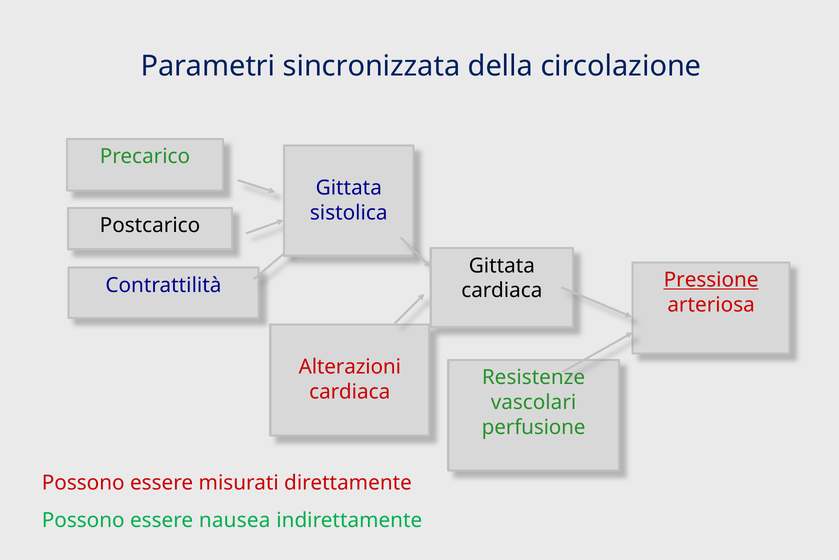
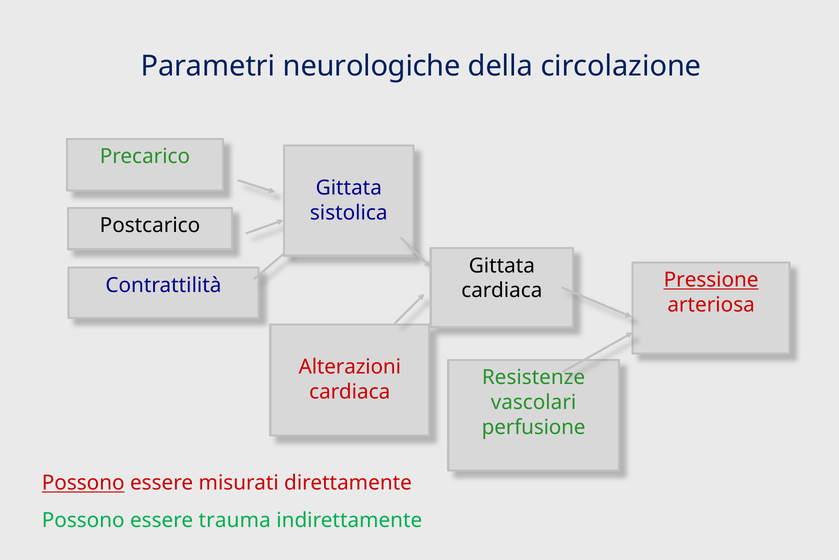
sincronizzata: sincronizzata -> neurologiche (372, 66)
Possono underline: none -> present (83, 482)
nausea: nausea -> trauma (235, 520)
